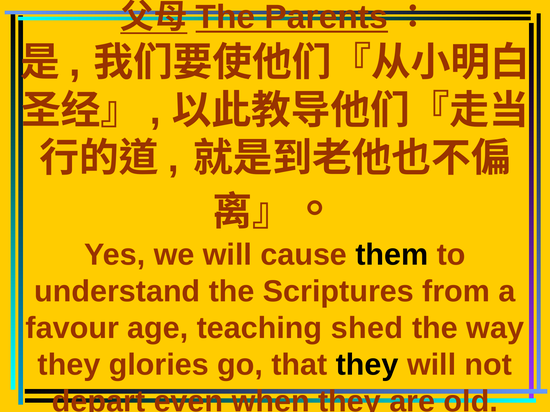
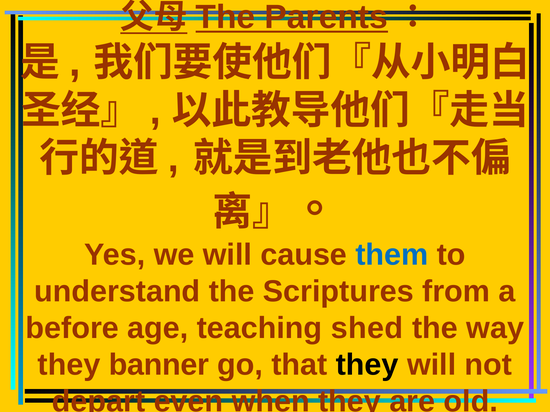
them colour: black -> blue (392, 255)
favour: favour -> before (72, 328)
glories: glories -> banner (159, 365)
